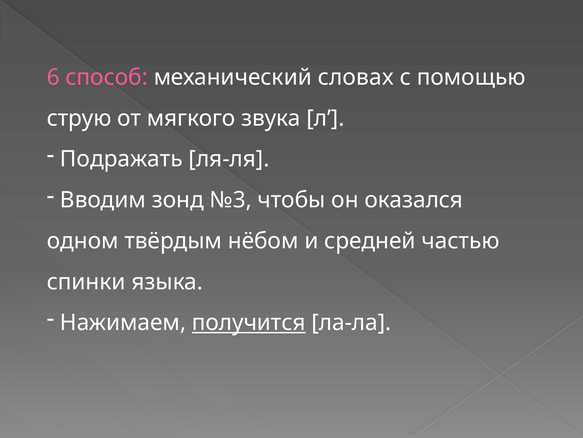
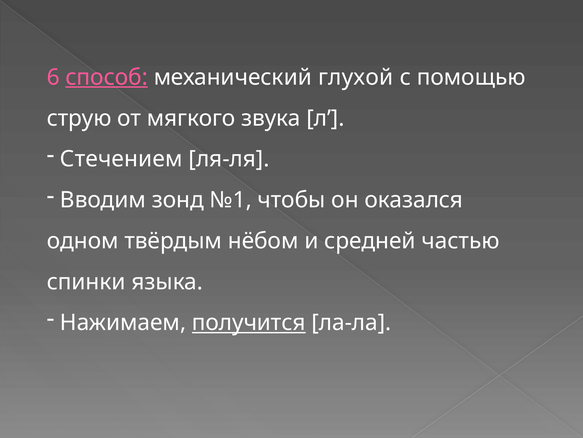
способ underline: none -> present (107, 77)
словах: словах -> глухой (356, 77)
Подражать: Подражать -> Стечением (121, 159)
№3: №3 -> №1 (231, 200)
